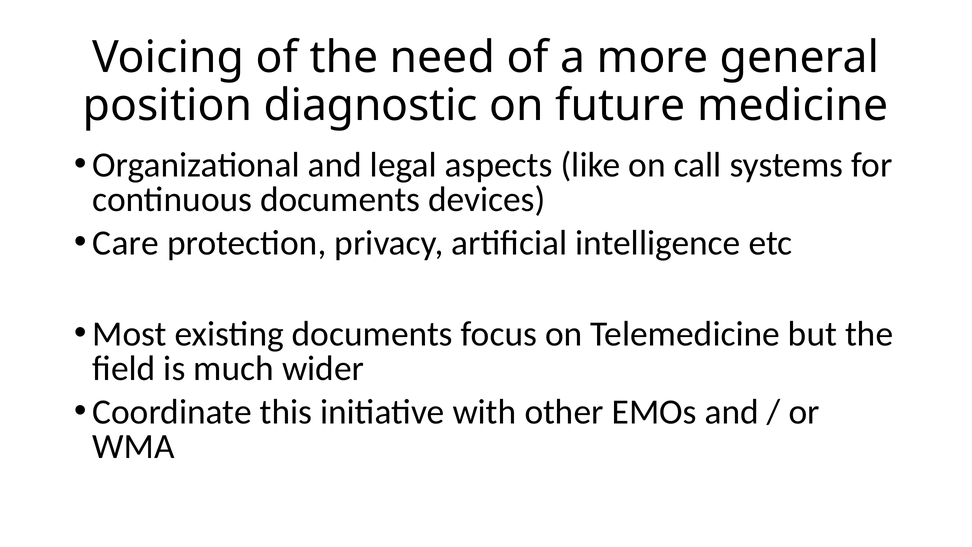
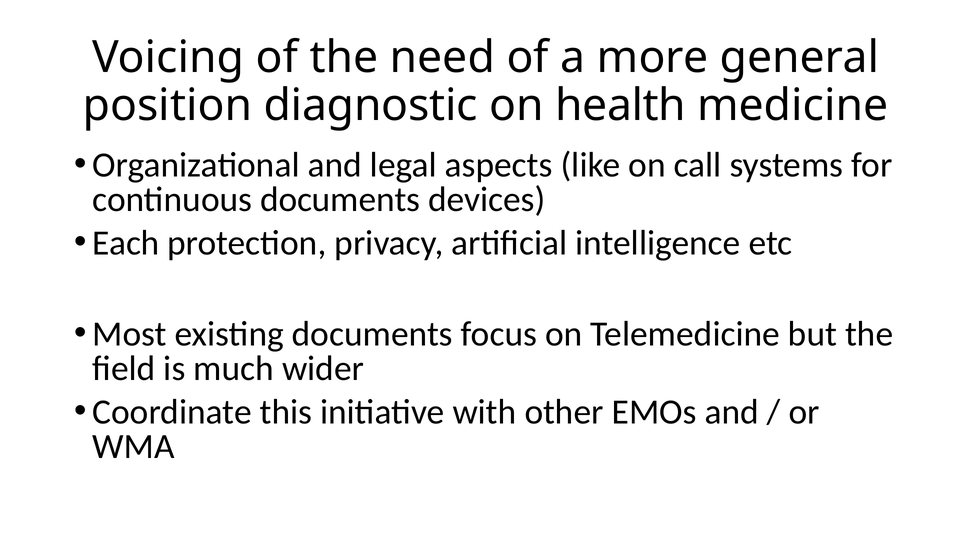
future: future -> health (621, 106)
Care: Care -> Each (126, 243)
